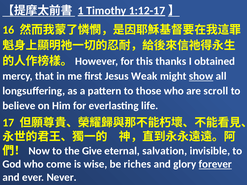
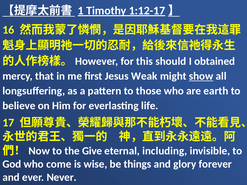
thanks: thanks -> should (171, 61)
scroll: scroll -> earth (216, 91)
salvation: salvation -> including (165, 151)
riches: riches -> things (137, 164)
forever underline: present -> none (215, 164)
